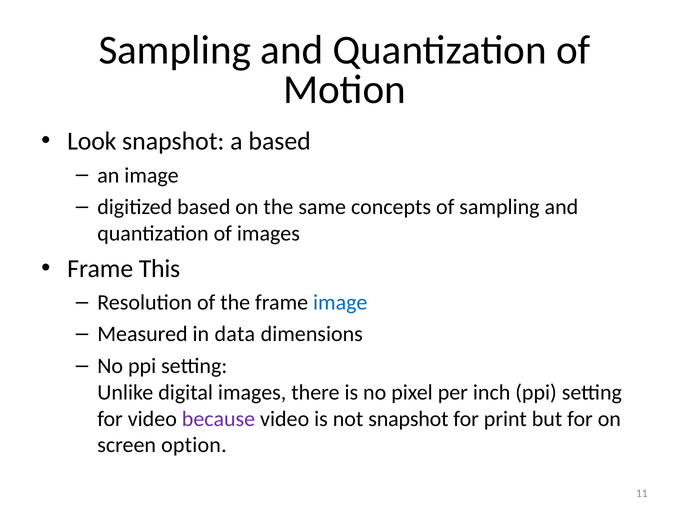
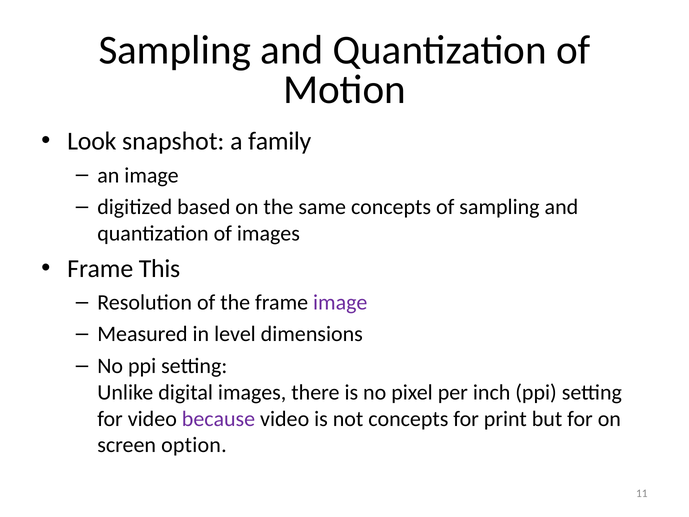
a based: based -> family (280, 141)
image colour: blue -> purple (340, 302)
data: data -> level (235, 334)
not snapshot: snapshot -> concepts (408, 419)
